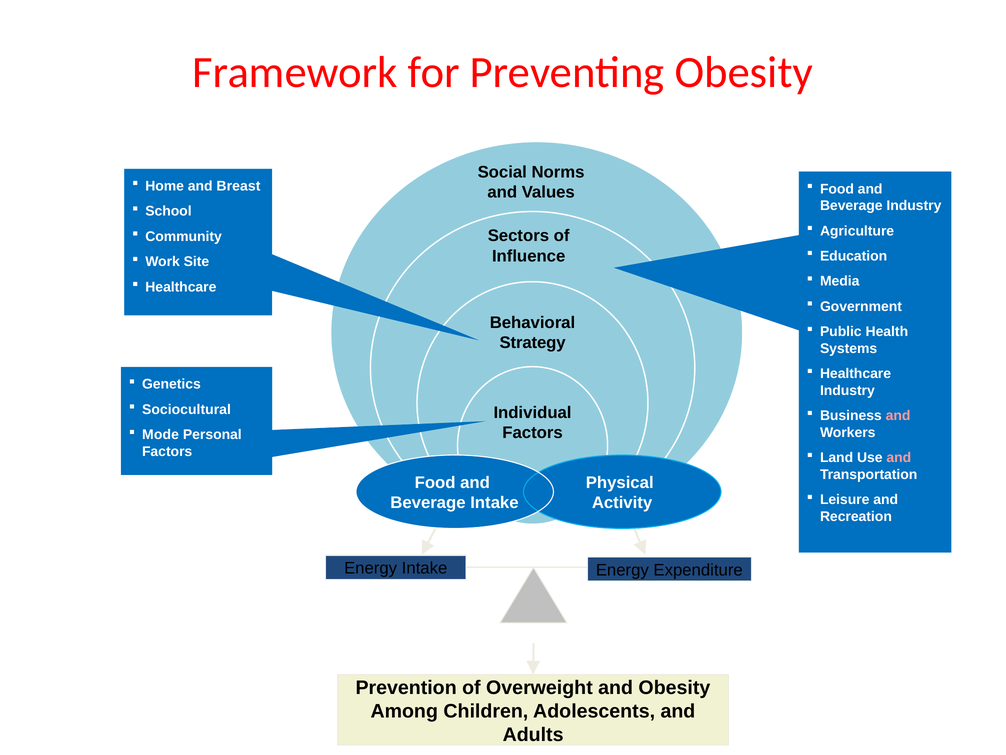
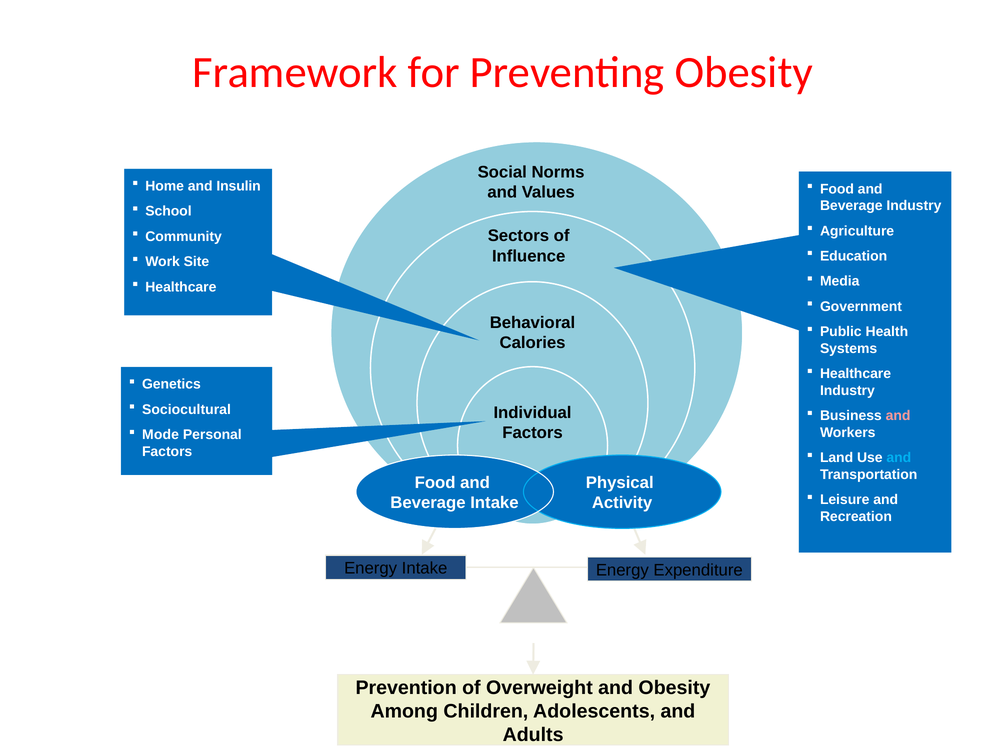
Breast: Breast -> Insulin (239, 186)
Strategy: Strategy -> Calories (533, 343)
and colour: pink -> light blue (899, 457)
